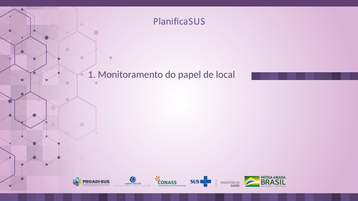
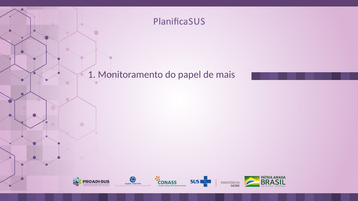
local: local -> mais (225, 75)
